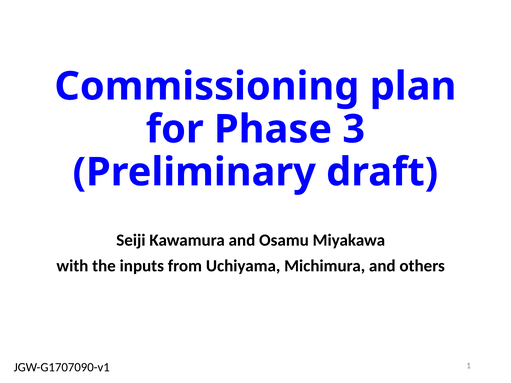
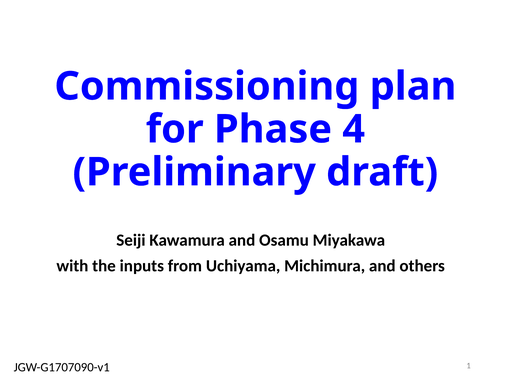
3: 3 -> 4 (354, 129)
